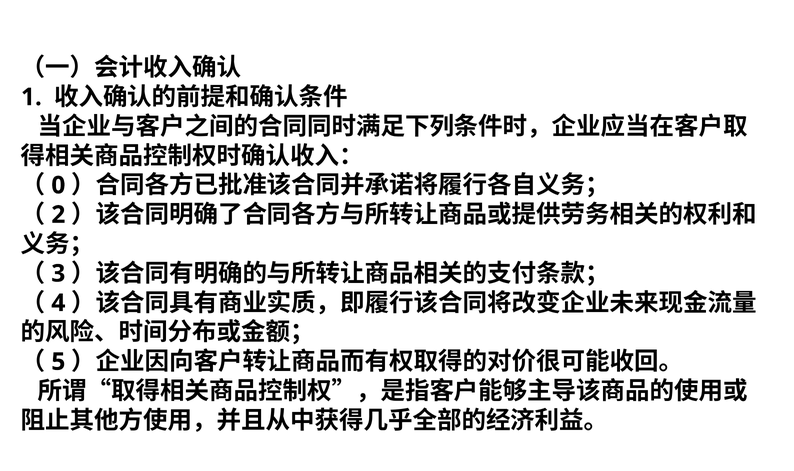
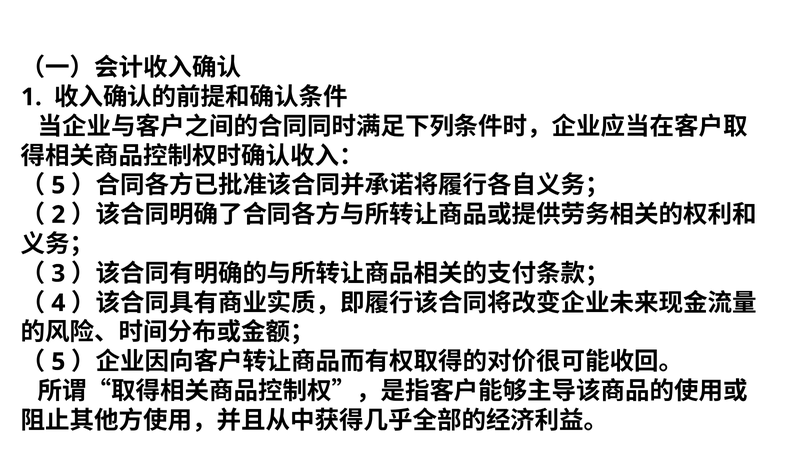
0: 0 -> 5 (58, 185)
